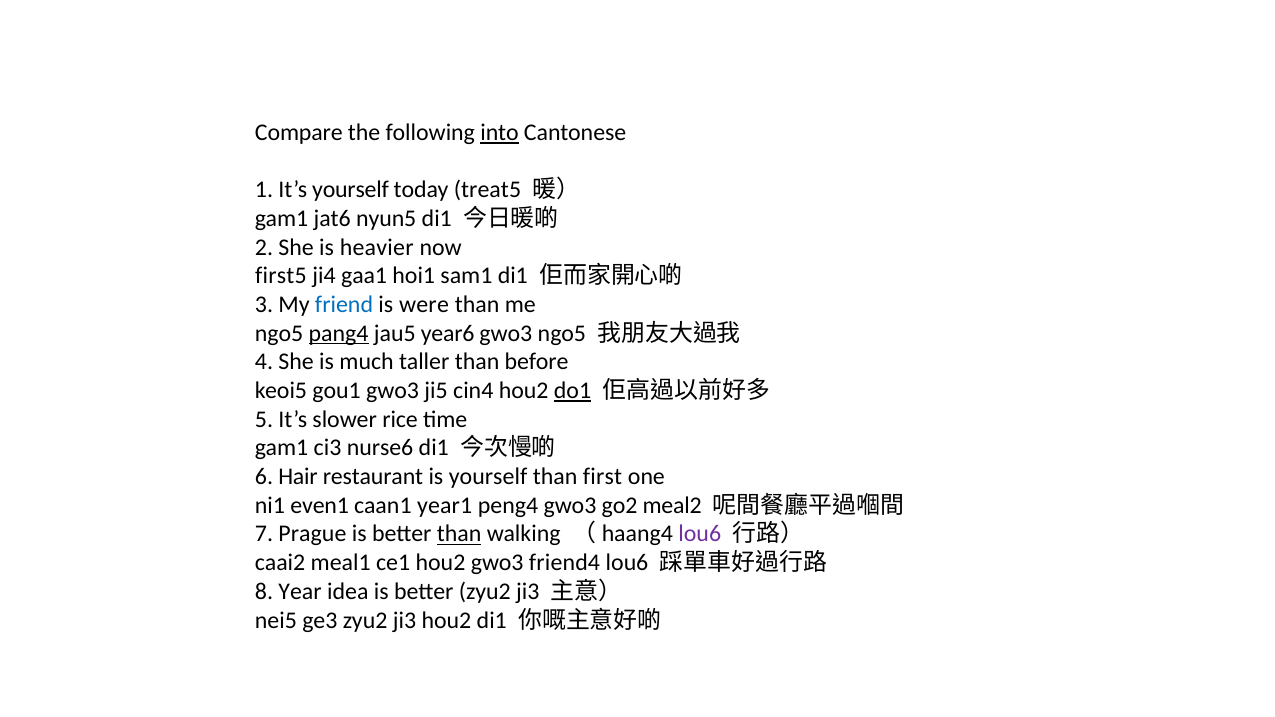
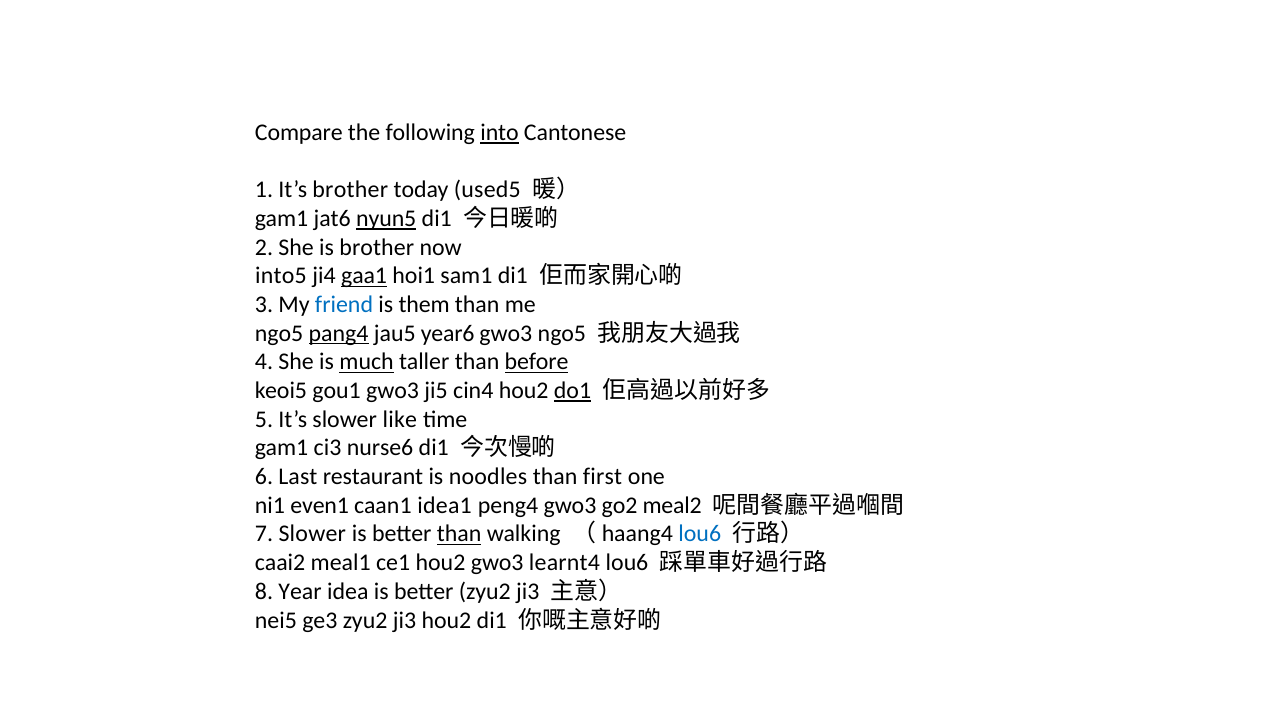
It’s yourself: yourself -> brother (350, 190)
treat5: treat5 -> used5 (487, 190)
nyun5 underline: none -> present (386, 219)
is heavier: heavier -> brother (377, 247)
first5: first5 -> into5 (281, 276)
gaa1 underline: none -> present (364, 276)
were: were -> them (424, 305)
much underline: none -> present (367, 362)
before underline: none -> present (537, 362)
rice: rice -> like (400, 419)
Hair: Hair -> Last (298, 477)
is yourself: yourself -> noodles (488, 477)
year1: year1 -> idea1 (445, 506)
7 Prague: Prague -> Slower (312, 534)
lou6 colour: purple -> blue (700, 534)
friend4: friend4 -> learnt4 (565, 563)
